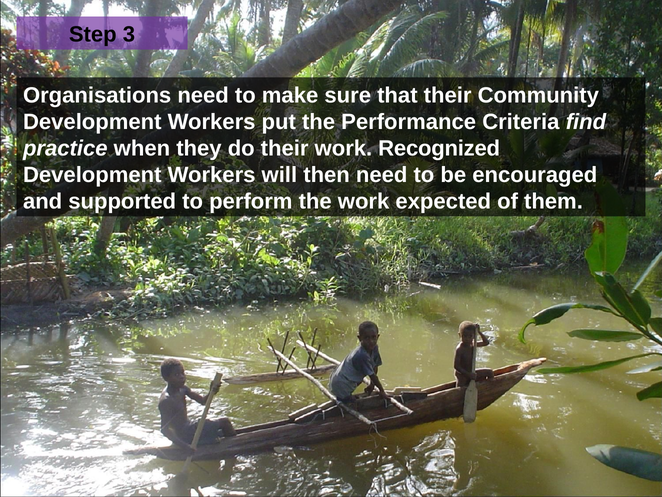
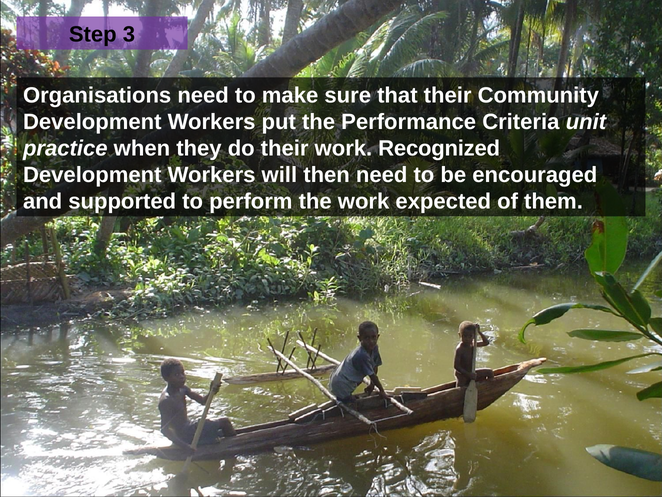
find: find -> unit (586, 122)
